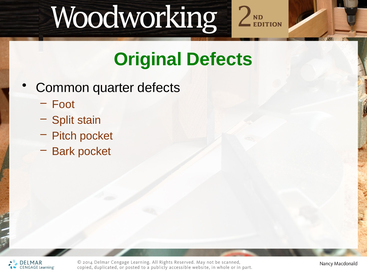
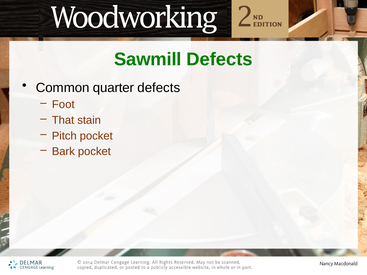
Original: Original -> Sawmill (148, 59)
Split: Split -> That (63, 120)
